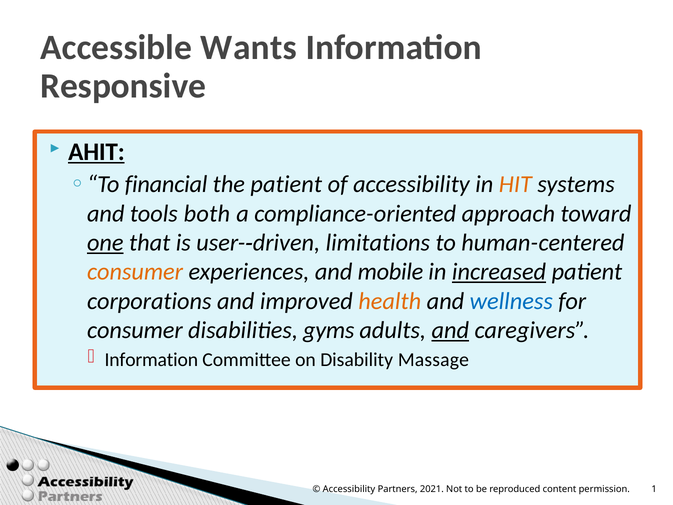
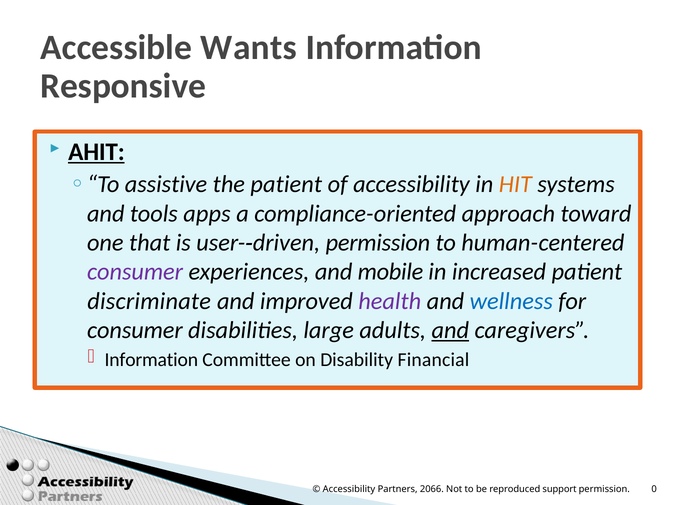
financial: financial -> assistive (166, 184)
both: both -> apps (207, 214)
one underline: present -> none (105, 243)
limitations: limitations -> permission (378, 243)
consumer colour: orange -> purple (135, 272)
increased underline: present -> none (499, 272)
corporations: corporations -> discriminate (149, 301)
health colour: orange -> purple (390, 301)
gyms: gyms -> large (329, 330)
Massage: Massage -> Financial (433, 359)
2021: 2021 -> 2066 (432, 489)
content: content -> support (560, 489)
1: 1 -> 0 (654, 489)
